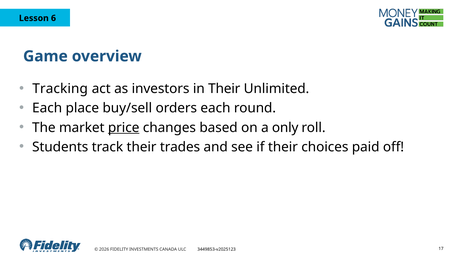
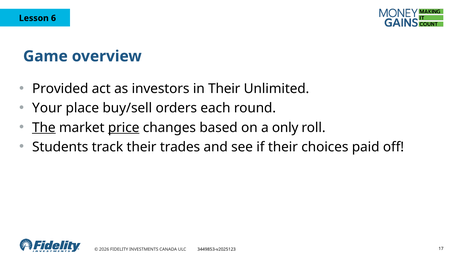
Tracking: Tracking -> Provided (60, 89)
Each: Each -> Your (47, 108)
The underline: none -> present (44, 127)
